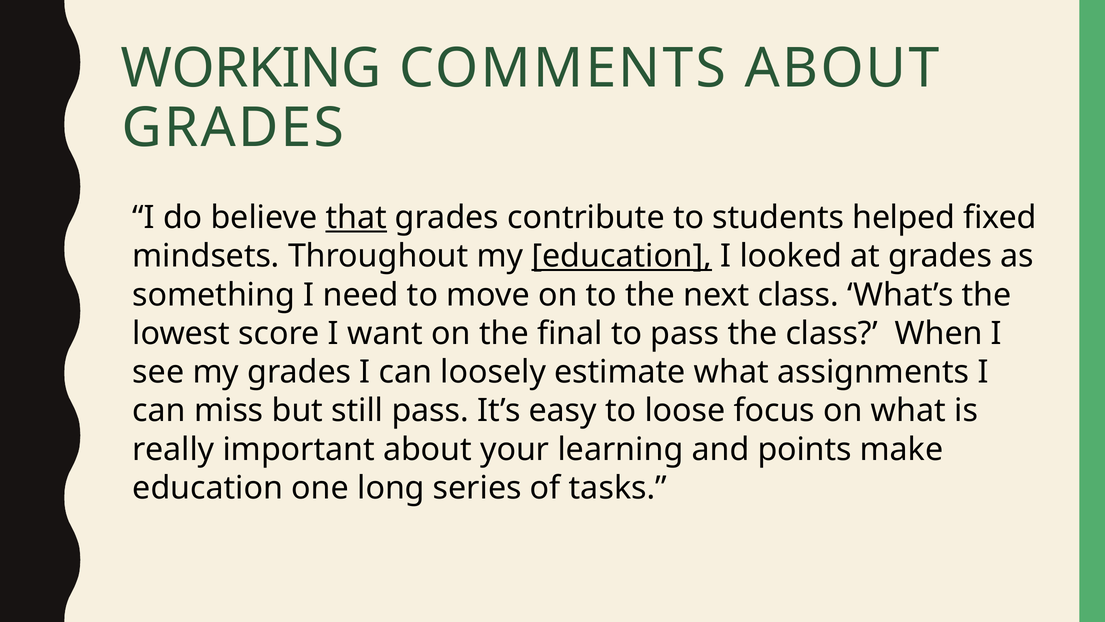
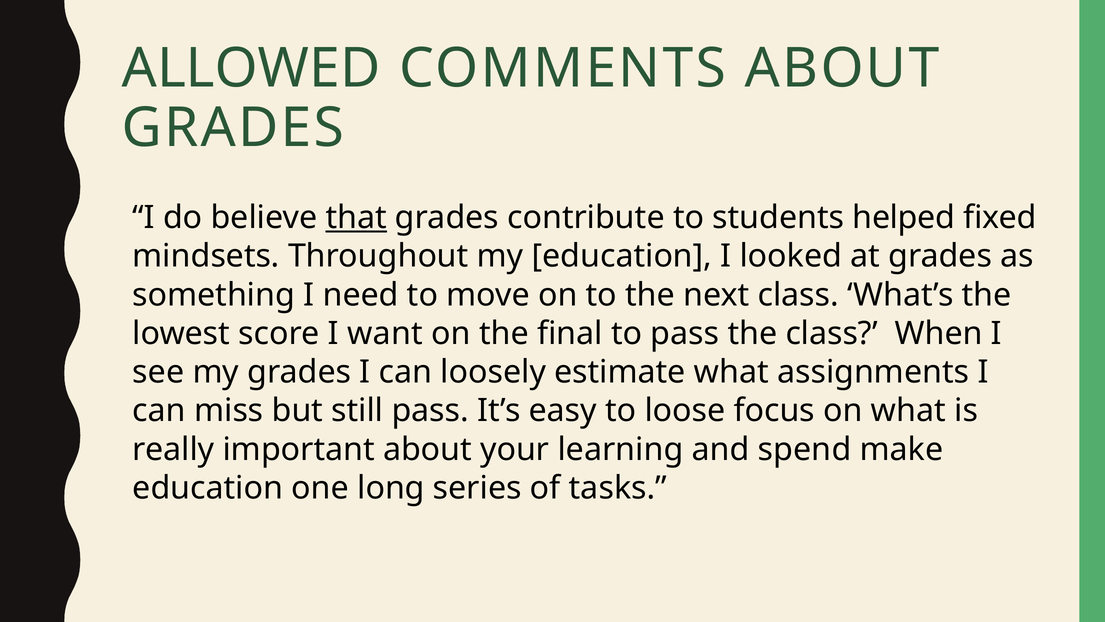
WORKING: WORKING -> ALLOWED (251, 68)
education underline: present -> none (622, 256)
points: points -> spend (805, 449)
